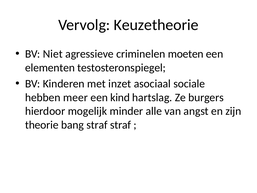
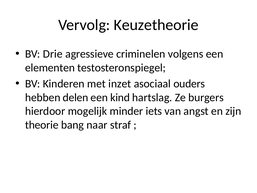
Niet: Niet -> Drie (53, 54)
moeten: moeten -> volgens (186, 54)
sociale: sociale -> ouders (189, 84)
meer: meer -> delen (76, 97)
alle: alle -> iets (154, 111)
bang straf: straf -> naar (97, 125)
